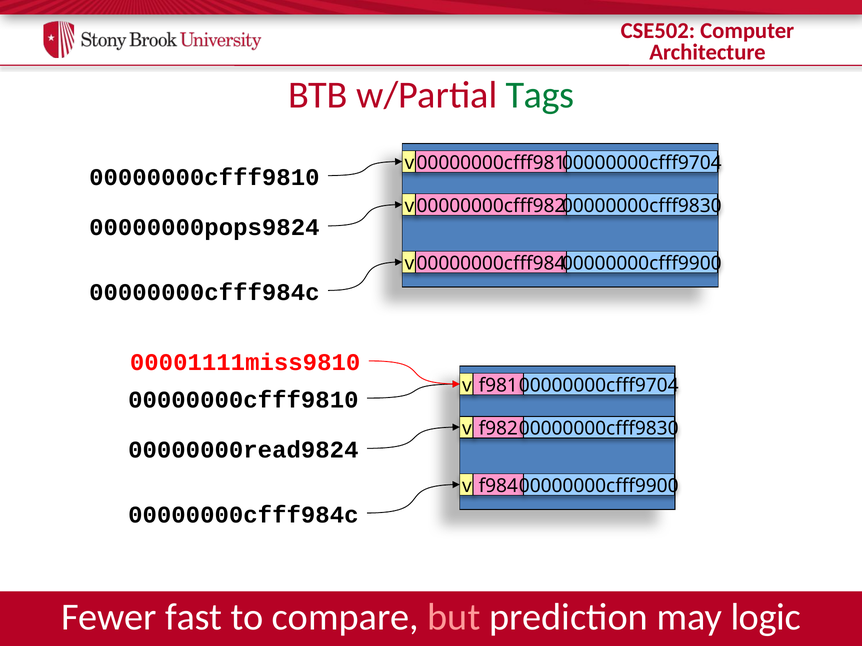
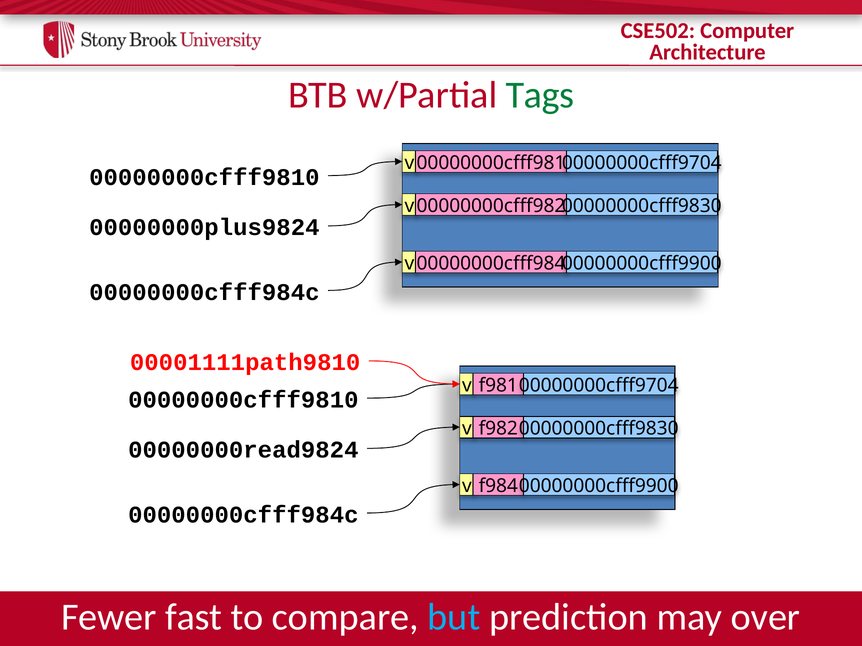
00000000pops9824: 00000000pops9824 -> 00000000plus9824 (204, 228)
00001111miss9810: 00001111miss9810 -> 00001111path9810 (245, 363)
but colour: pink -> light blue (454, 618)
logic: logic -> over (766, 618)
